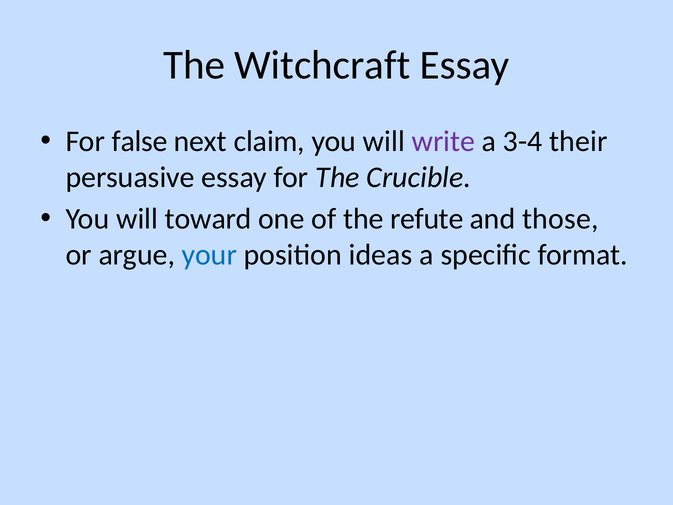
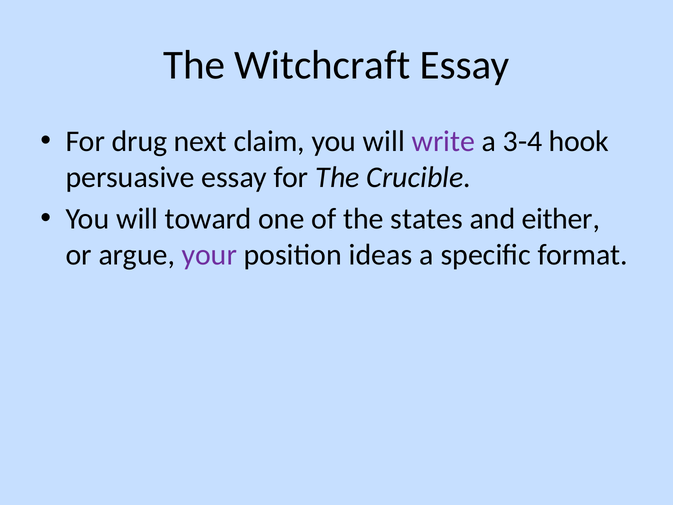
false: false -> drug (140, 141)
their: their -> hook (579, 141)
refute: refute -> states (427, 219)
those: those -> either (561, 219)
your colour: blue -> purple (209, 255)
